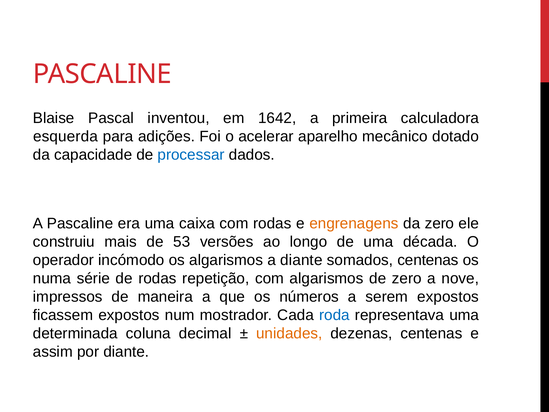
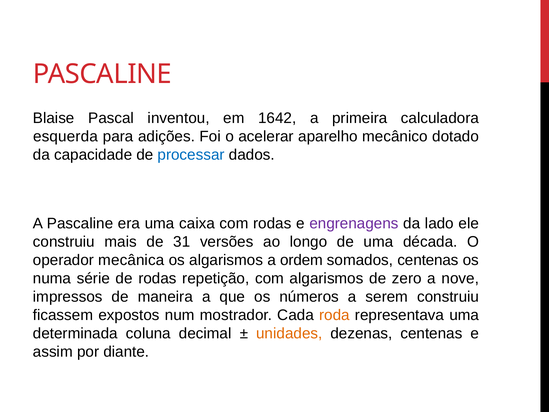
engrenagens colour: orange -> purple (354, 223)
da zero: zero -> lado (439, 223)
53: 53 -> 31 (182, 242)
incómodo: incómodo -> mecânica (131, 260)
a diante: diante -> ordem (301, 260)
serem expostos: expostos -> construiu (448, 297)
roda colour: blue -> orange (334, 315)
